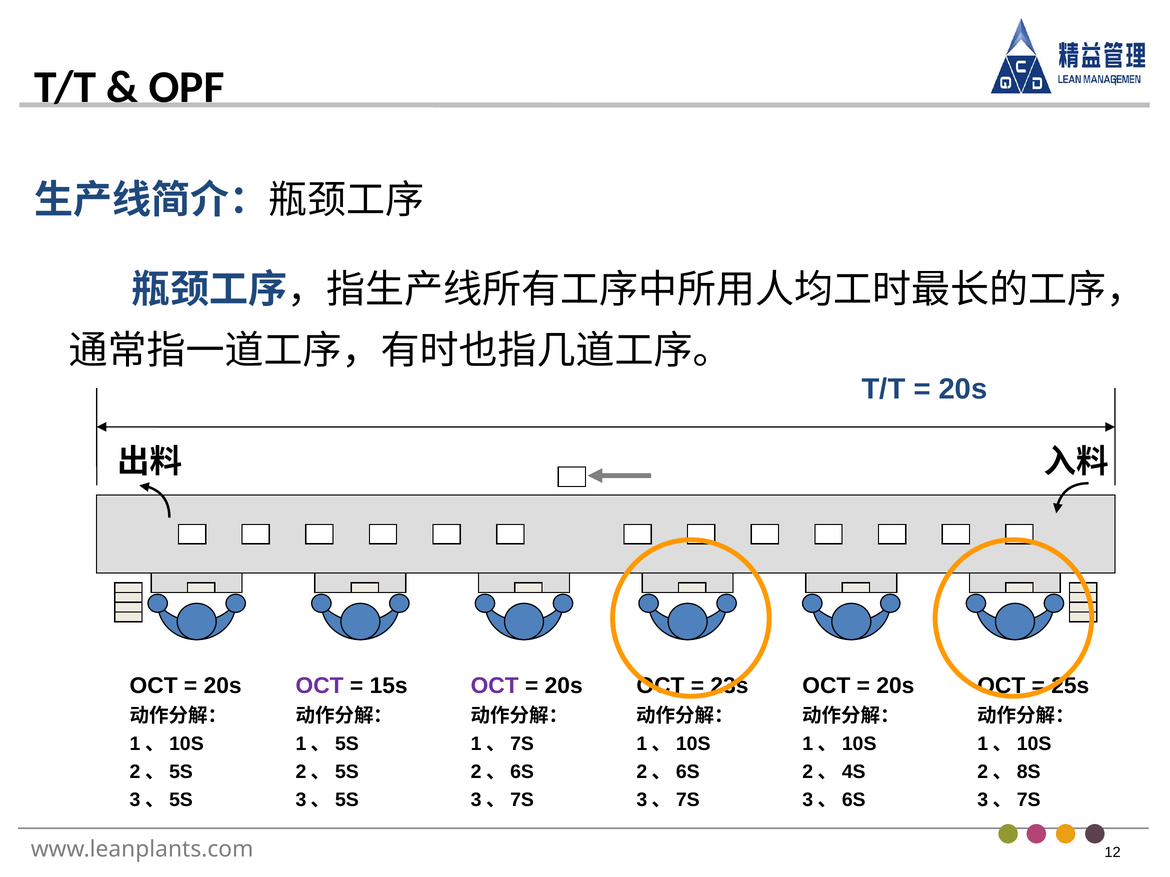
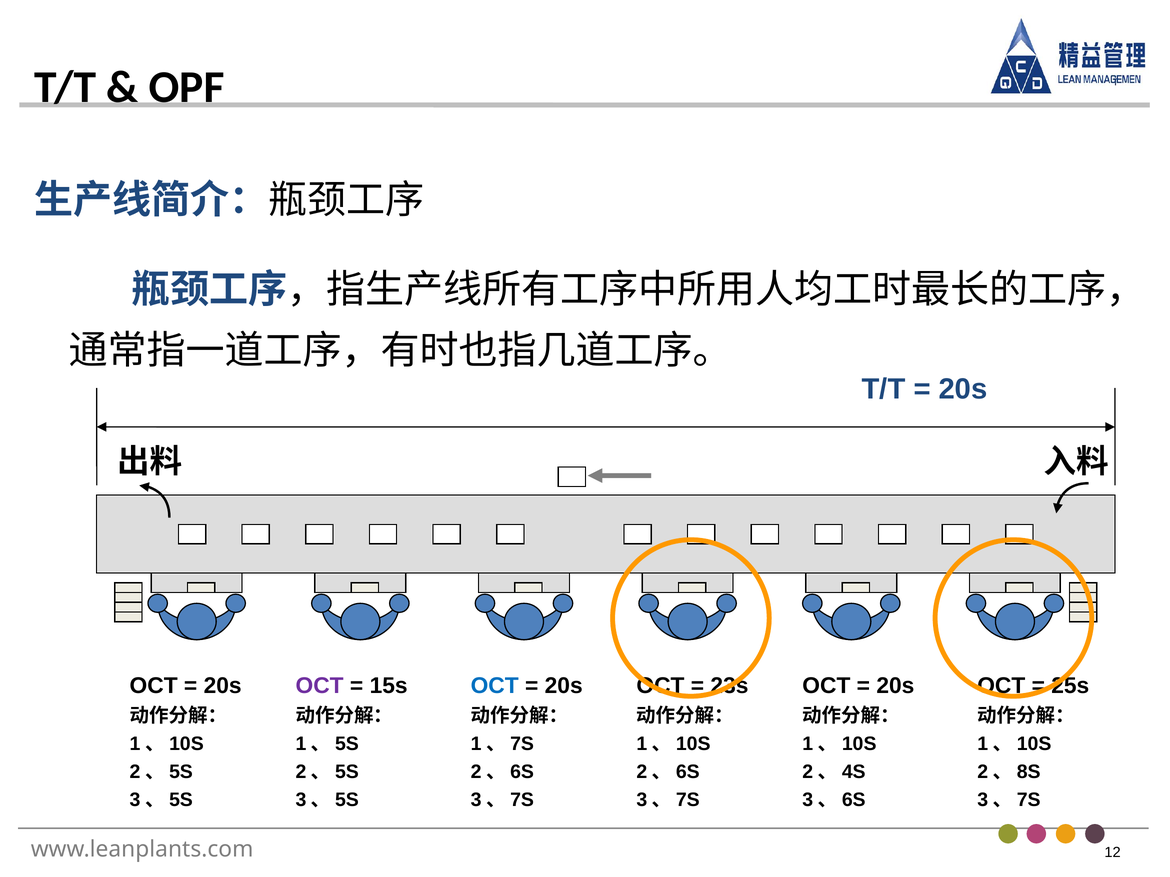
OCT colour: purple -> blue (495, 686)
